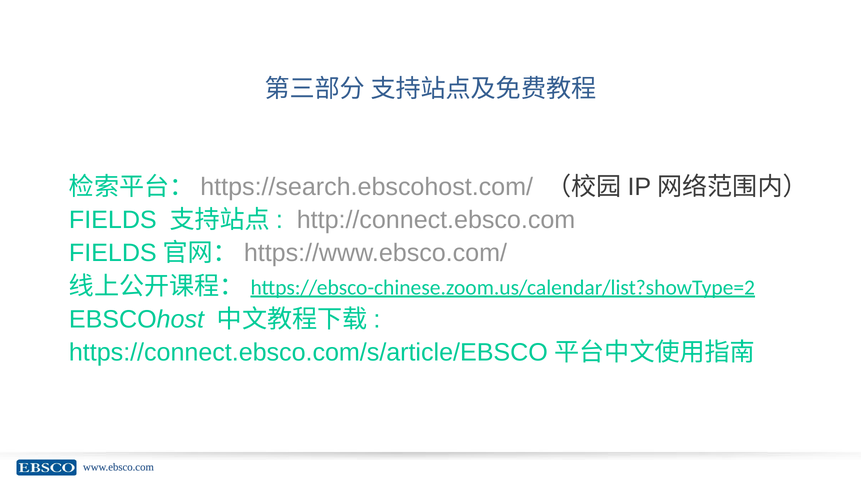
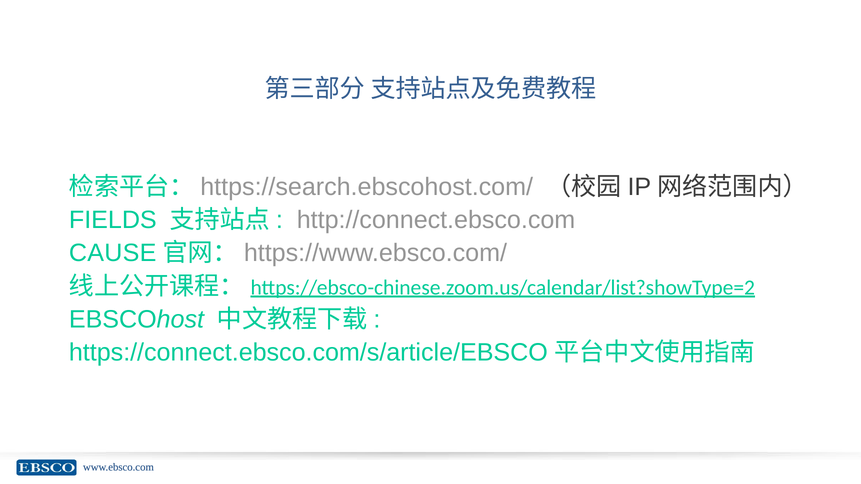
FIELDS: FIELDS -> CAUSE (113, 253)
